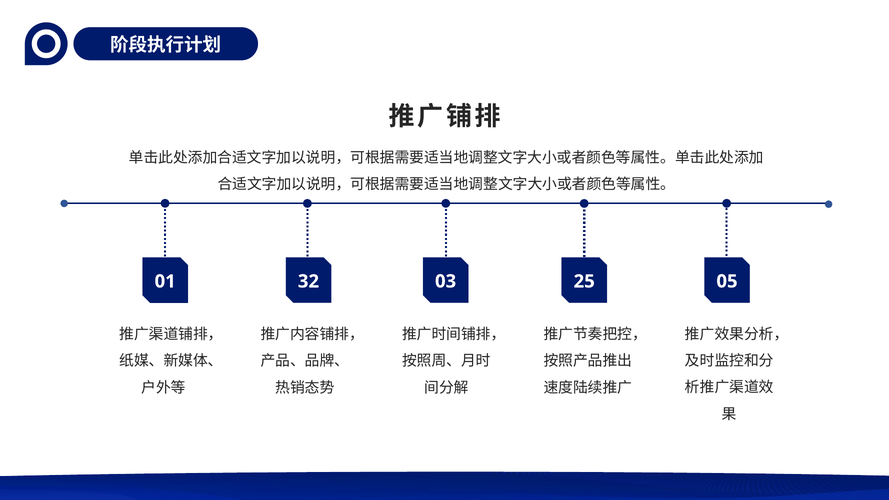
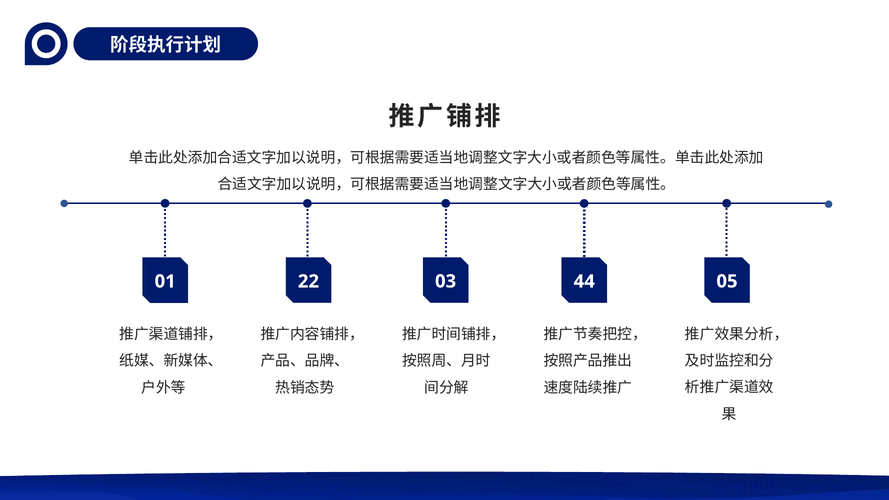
32: 32 -> 22 (308, 281)
25: 25 -> 44 (584, 281)
